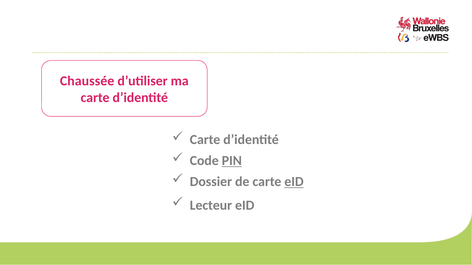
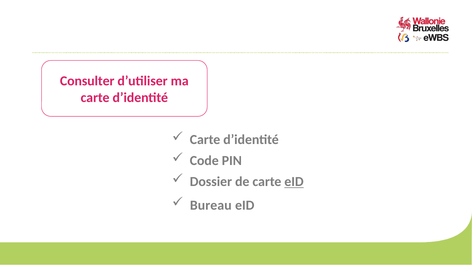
Chaussée: Chaussée -> Consulter (87, 81)
PIN underline: present -> none (232, 161)
Lecteur: Lecteur -> Bureau (211, 206)
